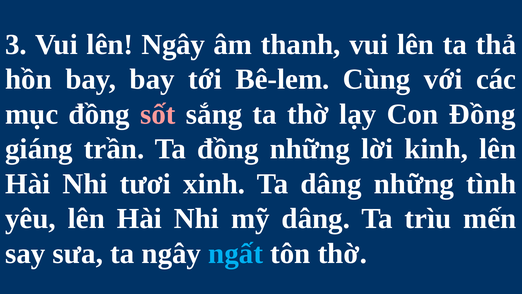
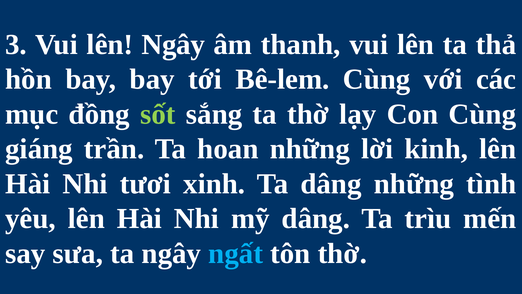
sốt colour: pink -> light green (158, 114)
Con Đồng: Đồng -> Cùng (482, 114)
Ta đồng: đồng -> hoan (228, 149)
